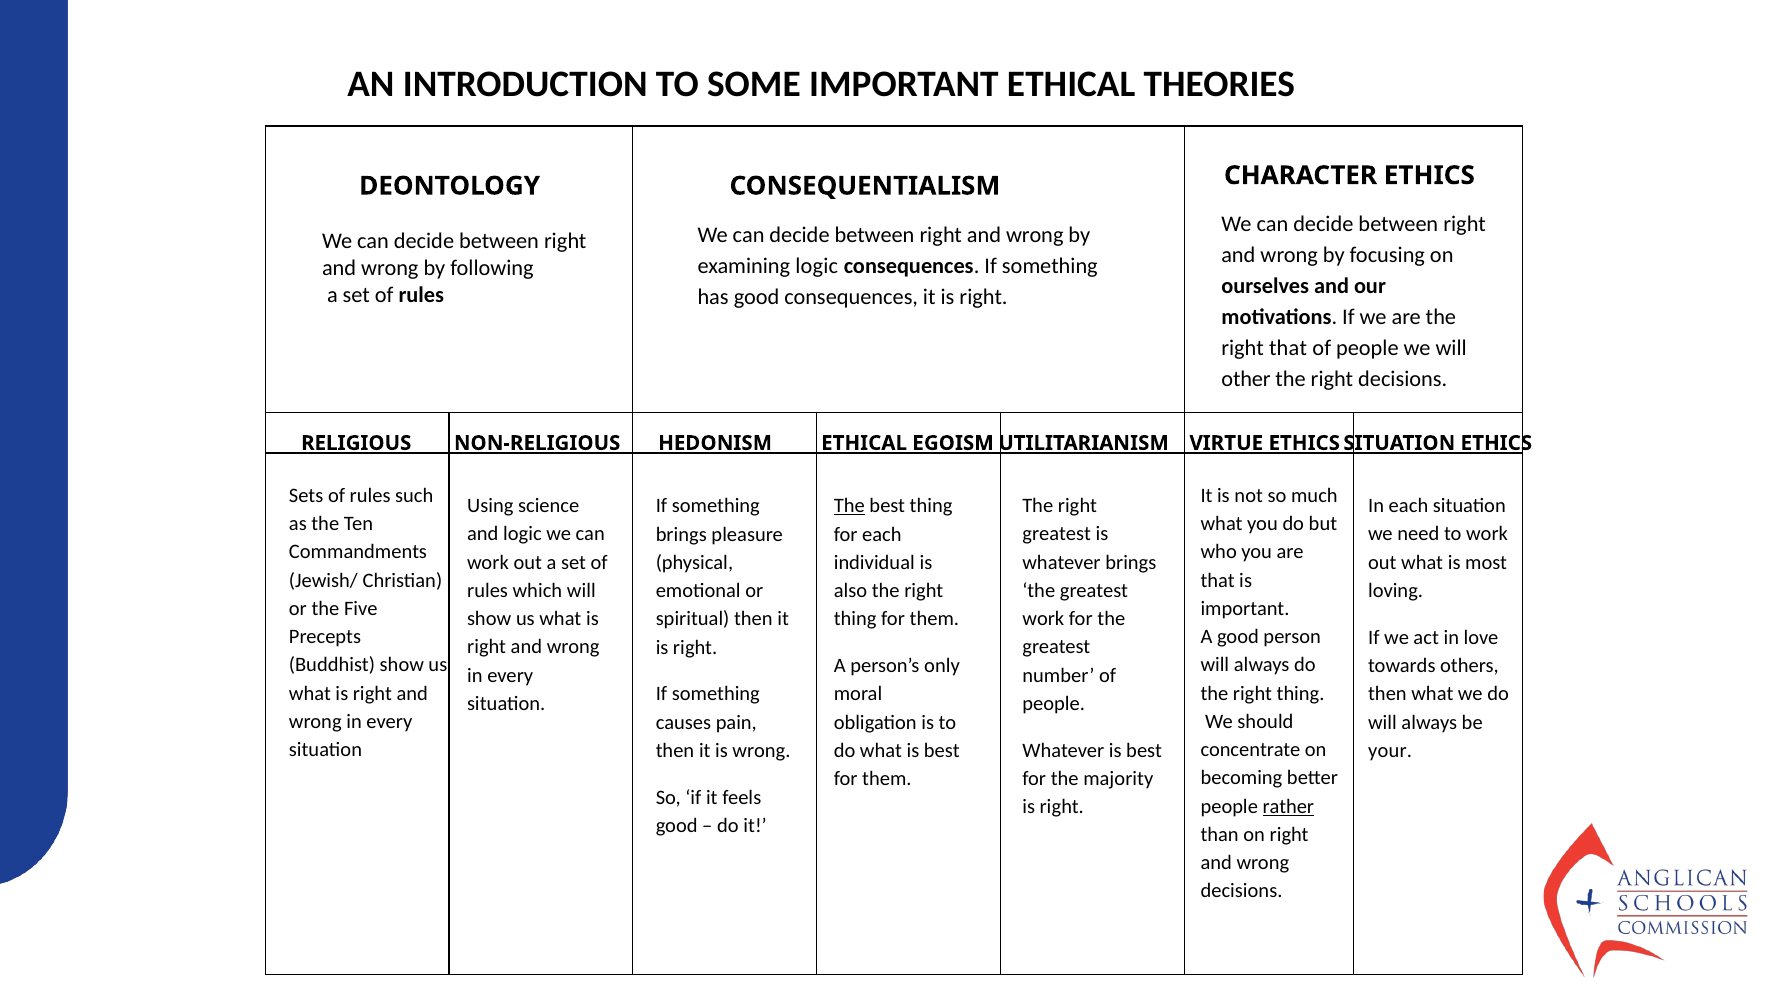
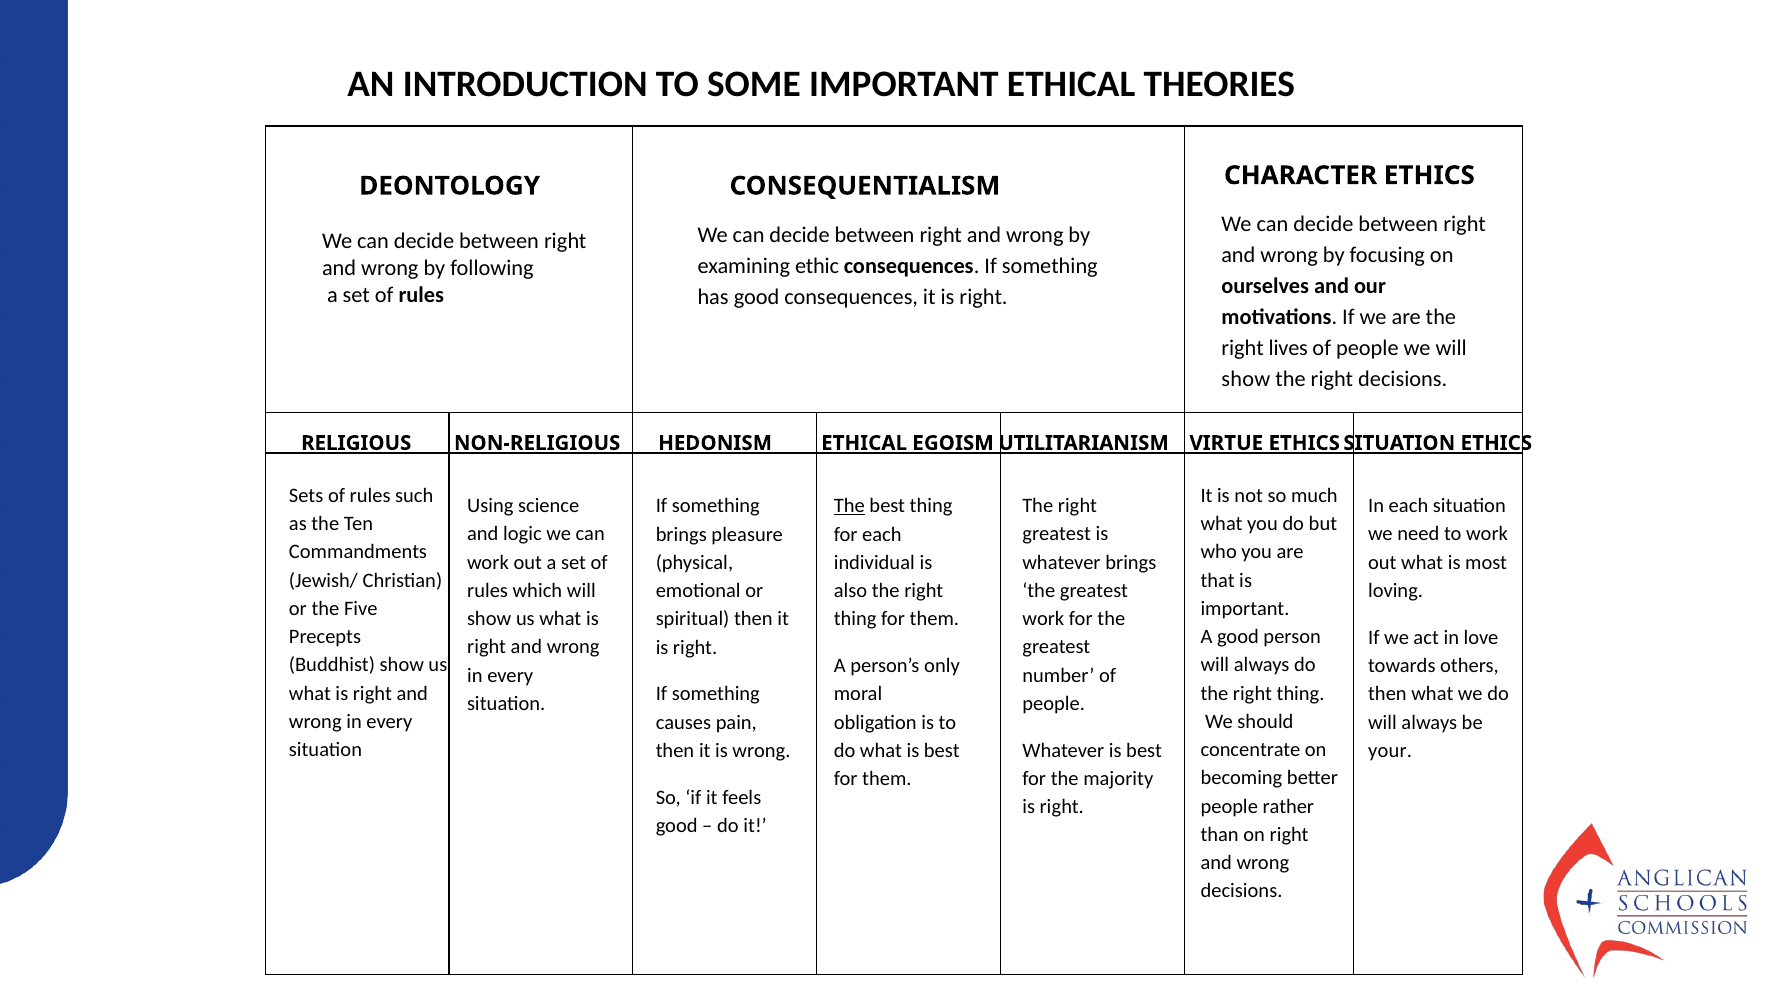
examining logic: logic -> ethic (817, 266)
right that: that -> lives (1288, 348)
other: other -> show (1246, 379)
rather underline: present -> none (1288, 806)
